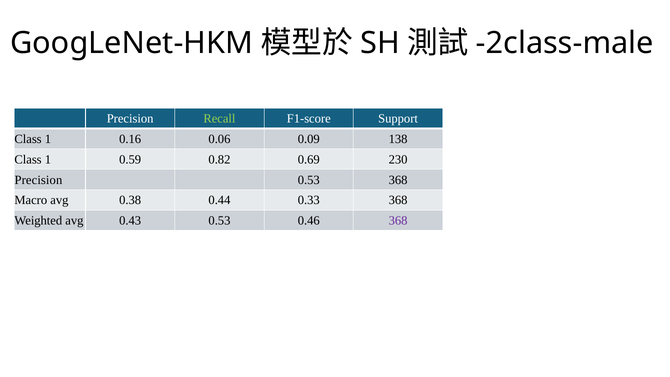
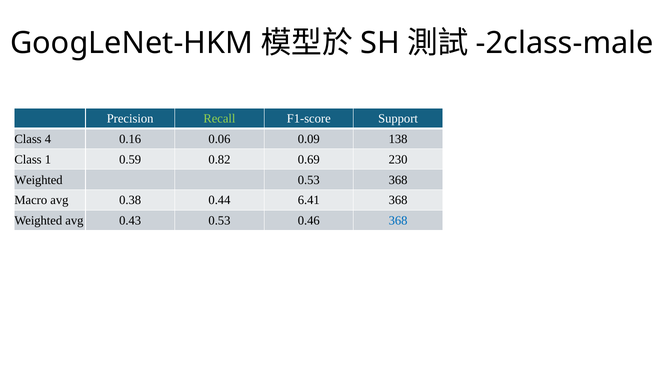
1: 1 -> 4 (48, 139)
Precision: Precision -> Weighted (39, 180)
0.33: 0.33 -> 6.41 (309, 200)
368 colour: purple -> blue (398, 221)
